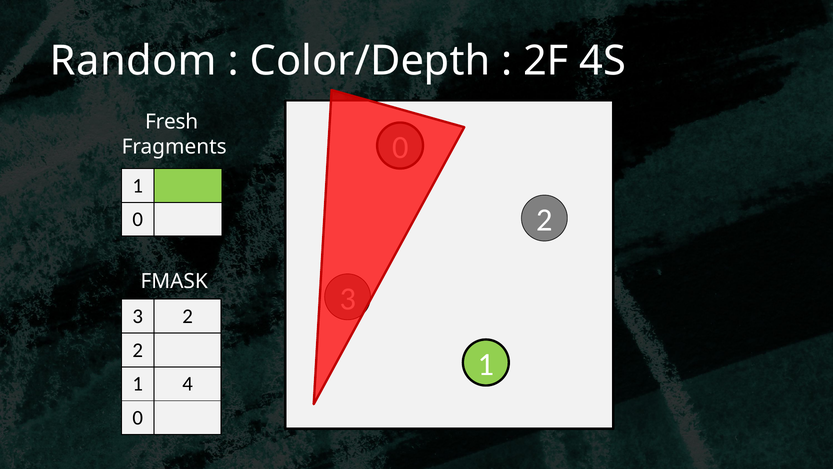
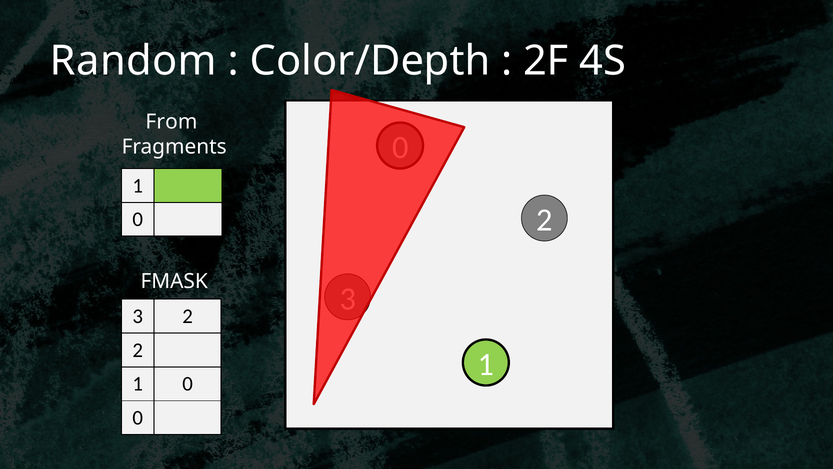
Fresh: Fresh -> From (171, 122)
4: 4 -> 0 (188, 384)
